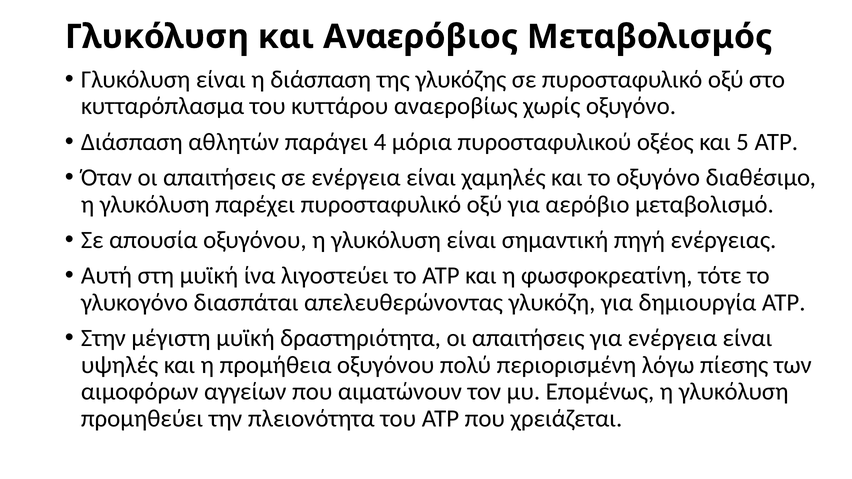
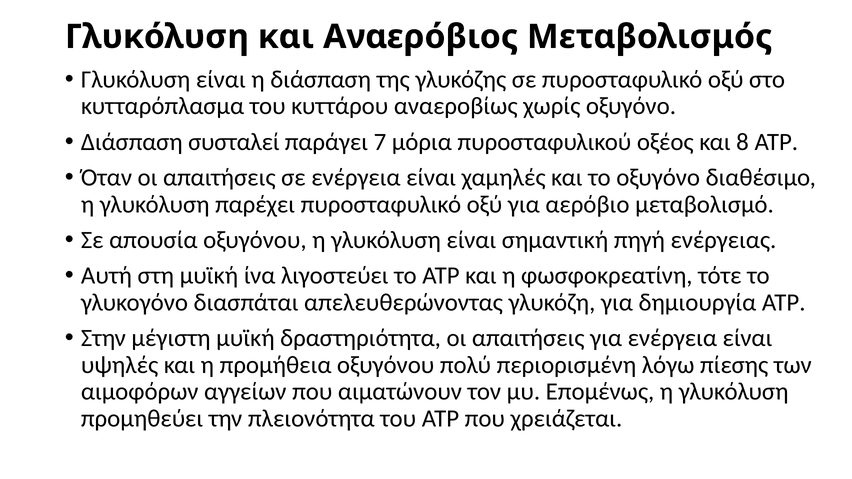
αθλητών: αθλητών -> συσταλεί (234, 142)
4: 4 -> 7 (380, 142)
5: 5 -> 8 (742, 142)
